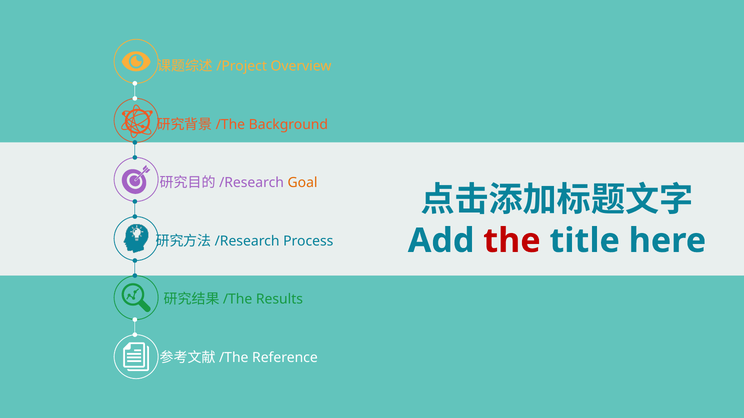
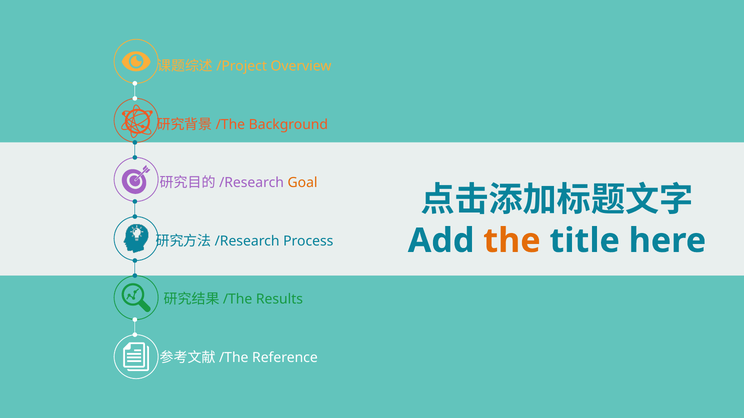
the colour: red -> orange (512, 241)
